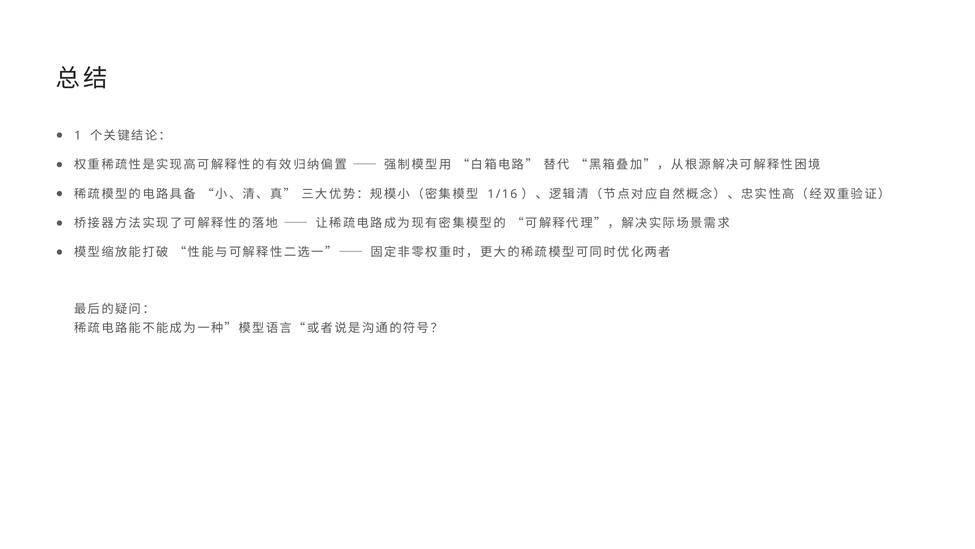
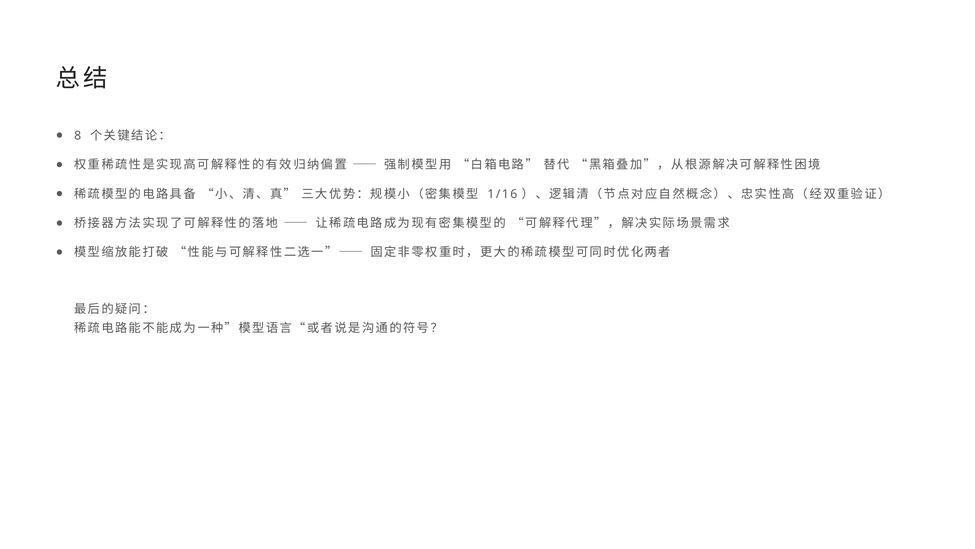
1: 1 -> 8 (78, 135)
